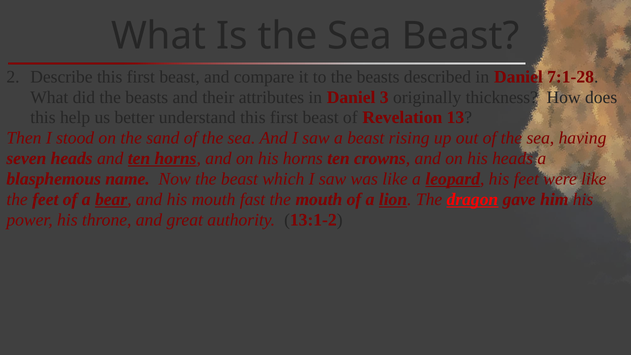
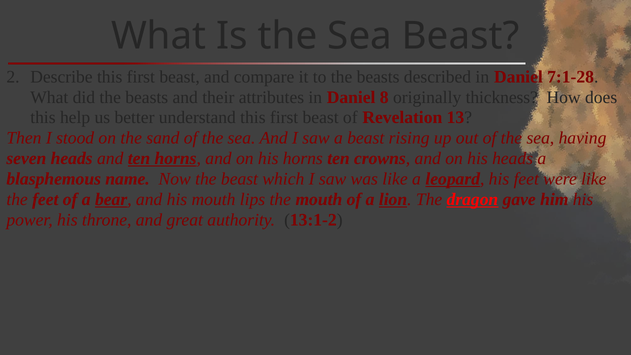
3: 3 -> 8 (384, 97)
fast: fast -> lips (252, 199)
